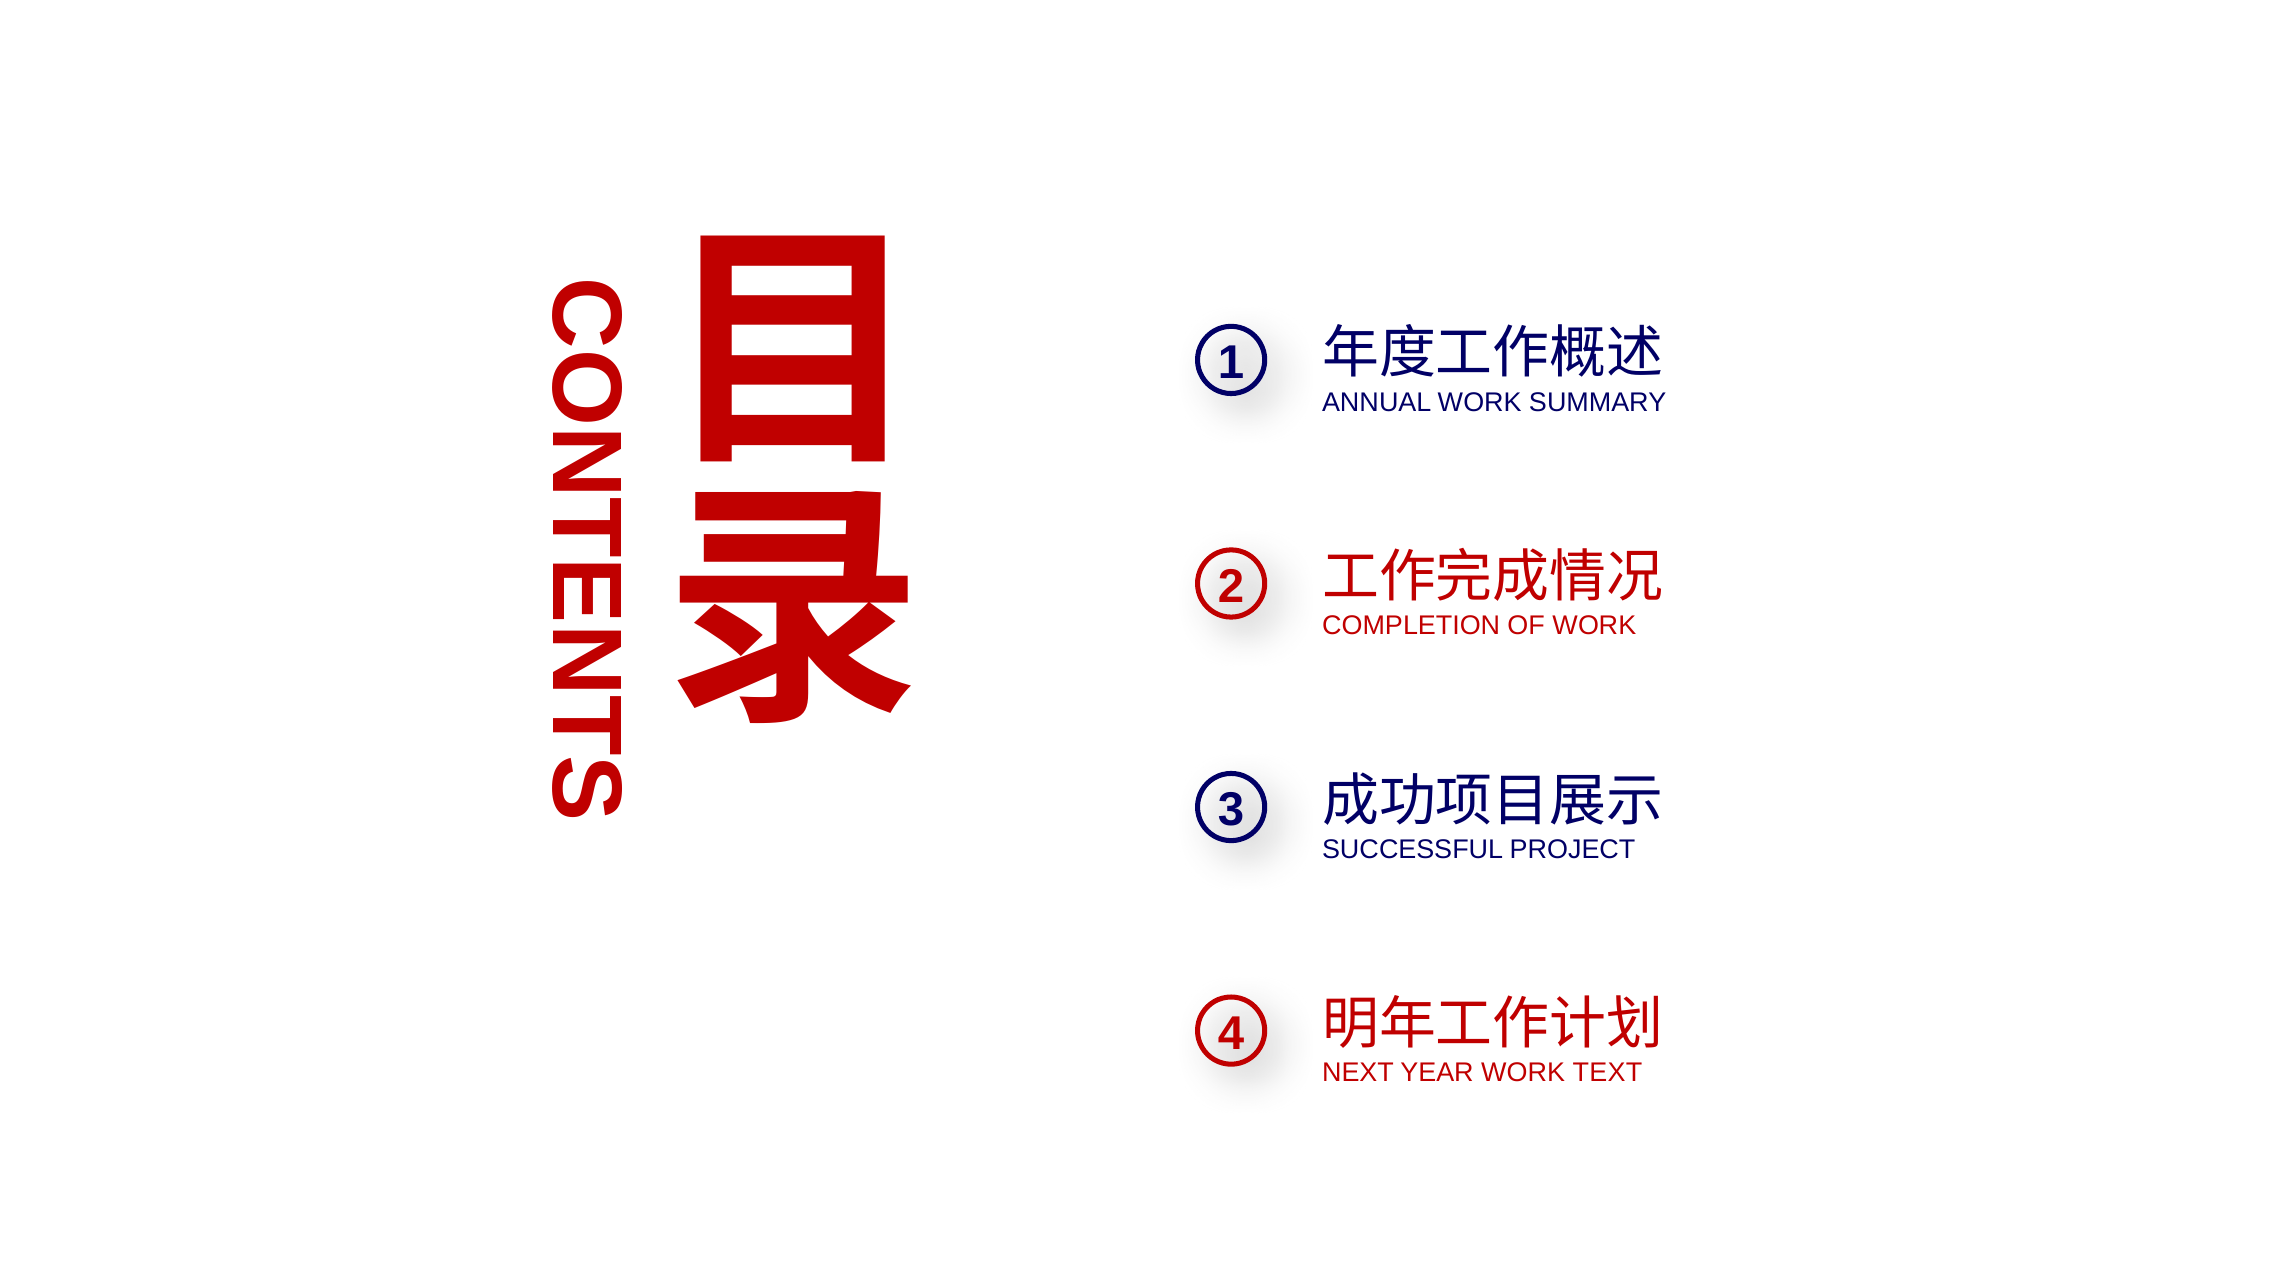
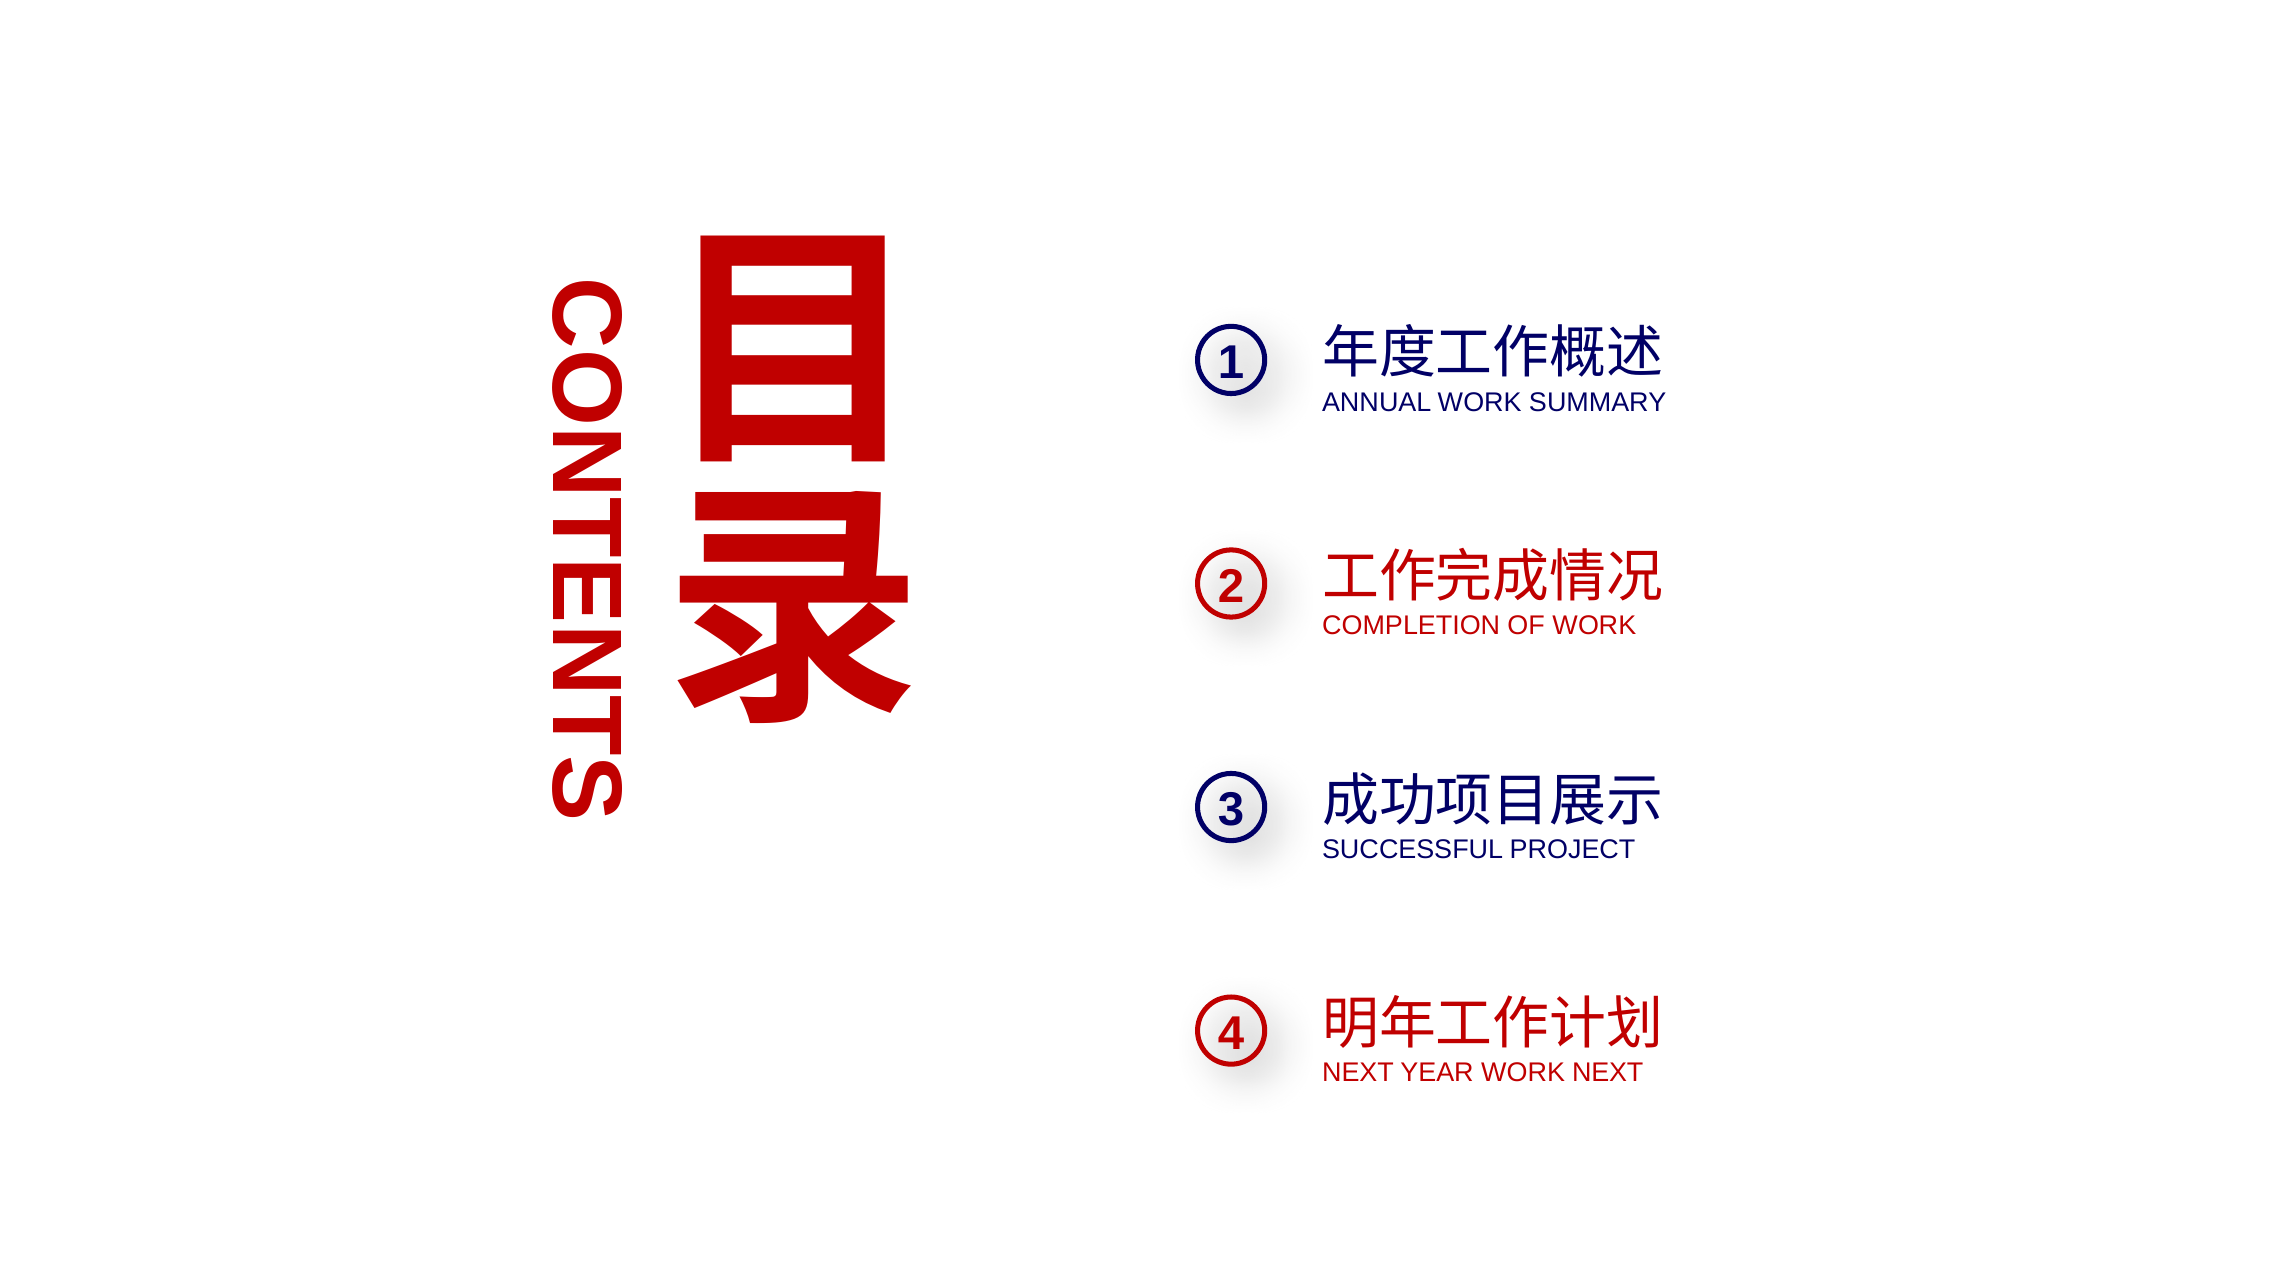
WORK TEXT: TEXT -> NEXT (1608, 1073)
